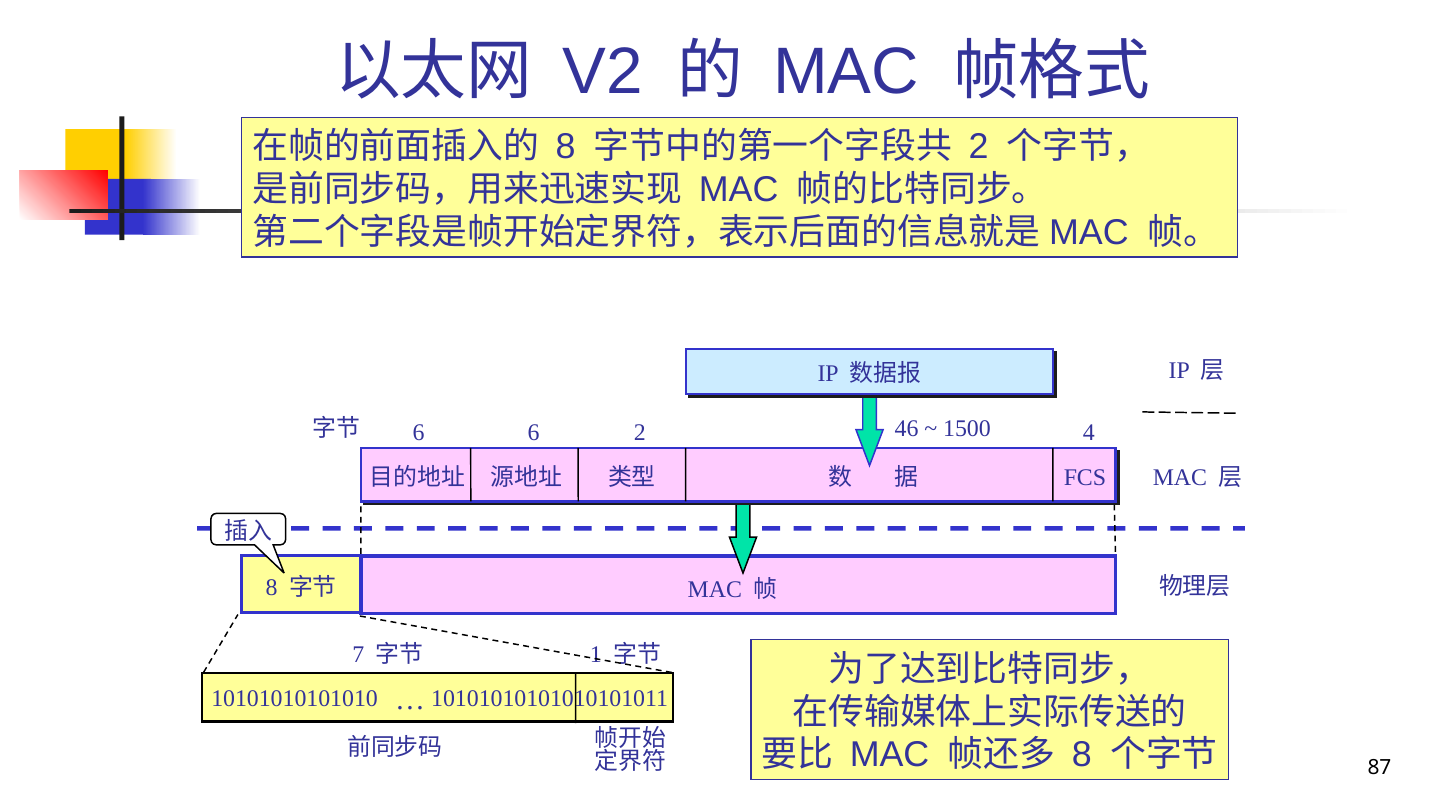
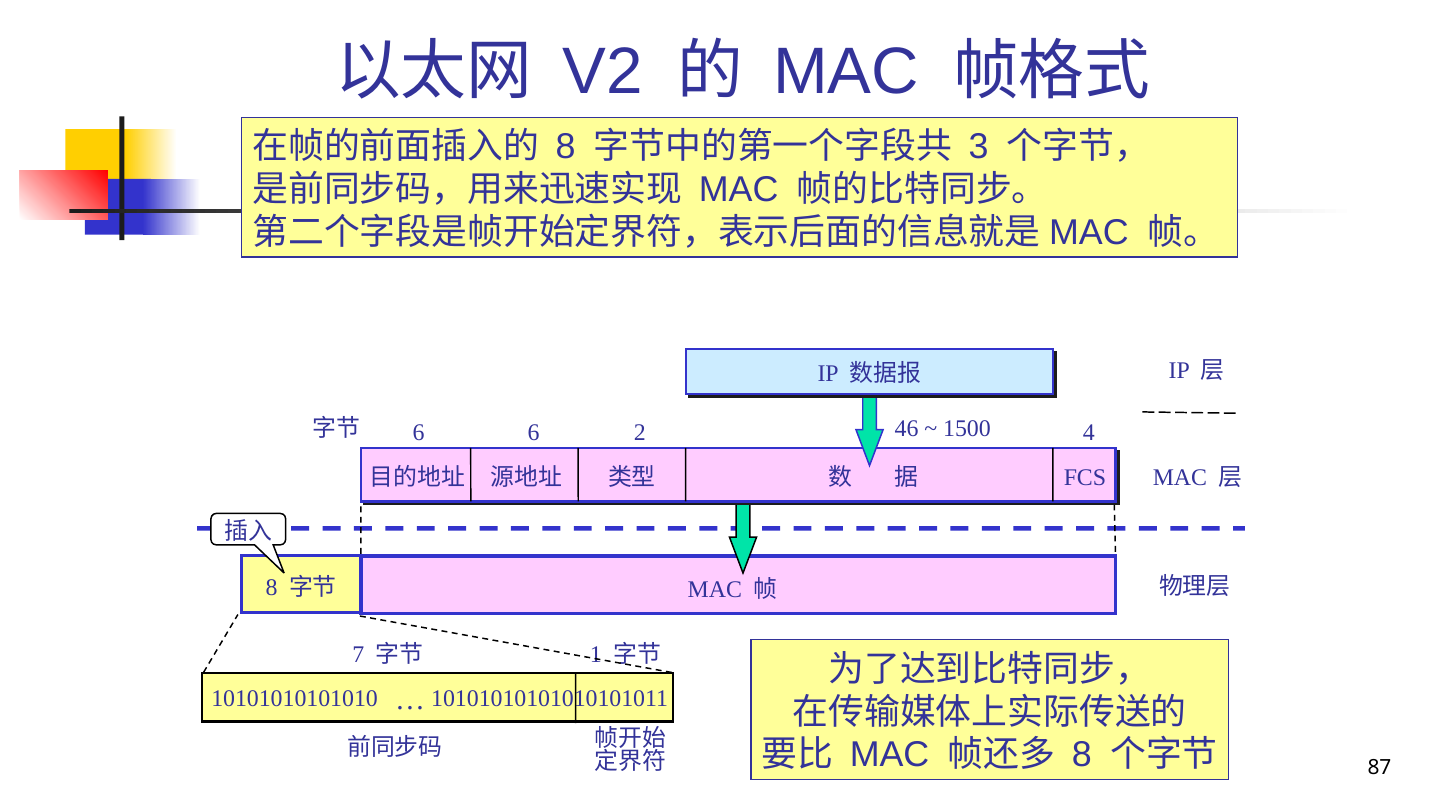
2: 2 -> 3 (979, 147)
